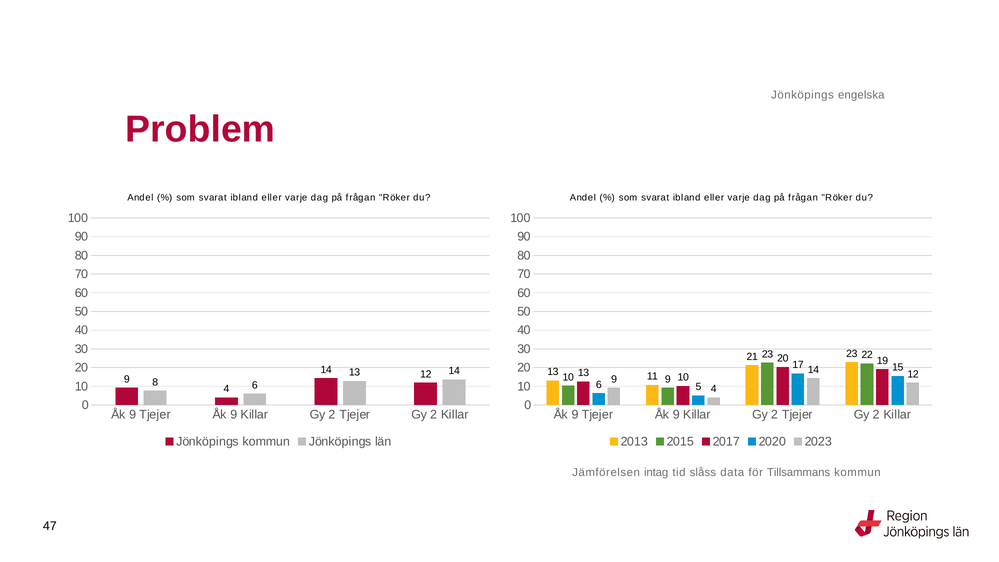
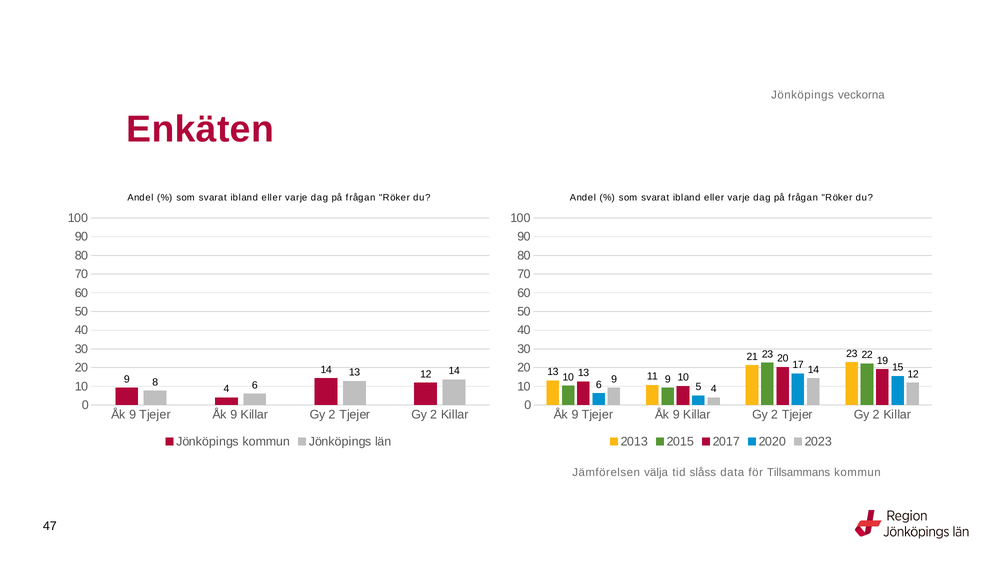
engelska: engelska -> veckorna (861, 95)
Problem: Problem -> Enkäten (200, 129)
intag: intag -> välja (656, 472)
